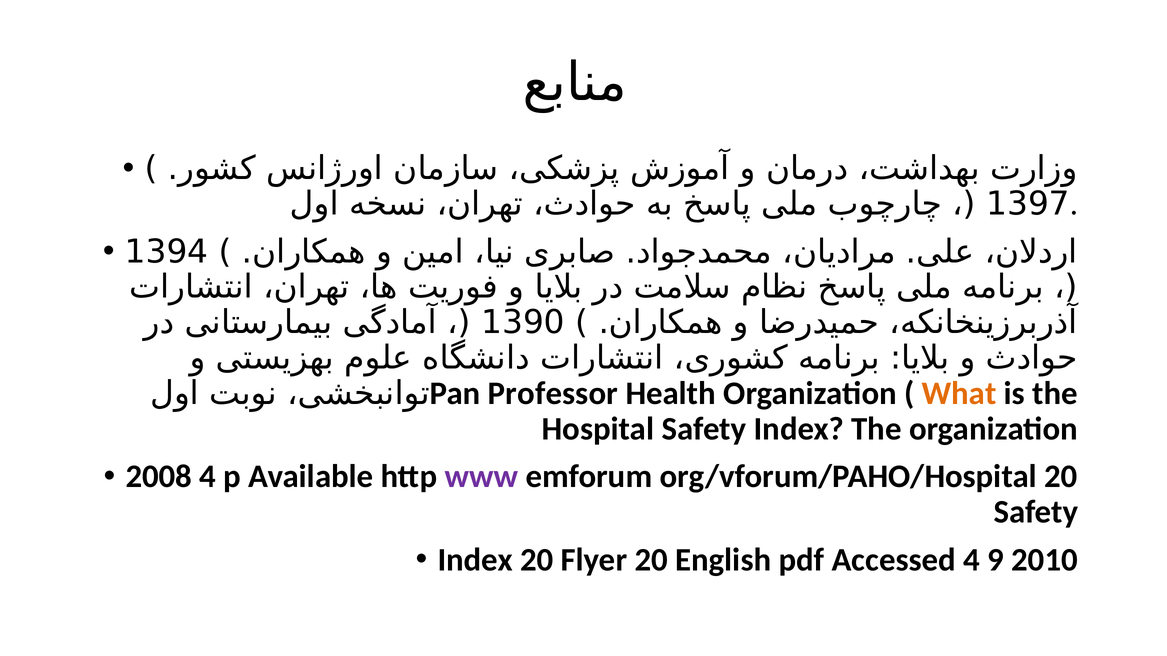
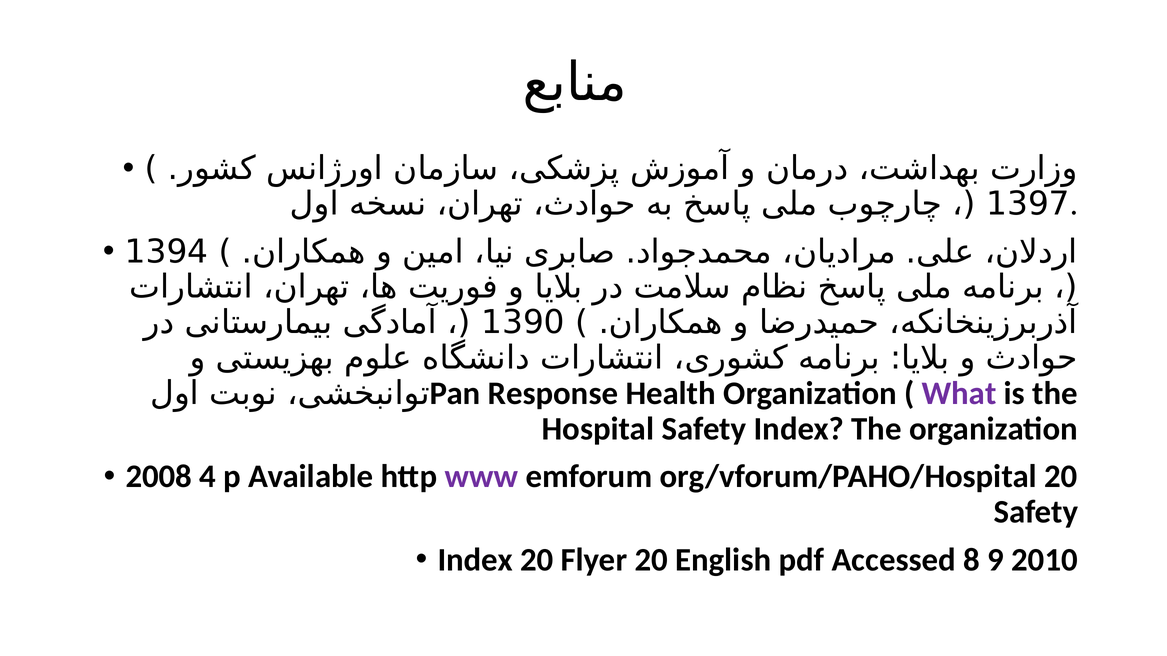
Professor: Professor -> Response (553, 394)
What colour: orange -> purple (959, 394)
Accessed 4: 4 -> 8 (972, 560)
